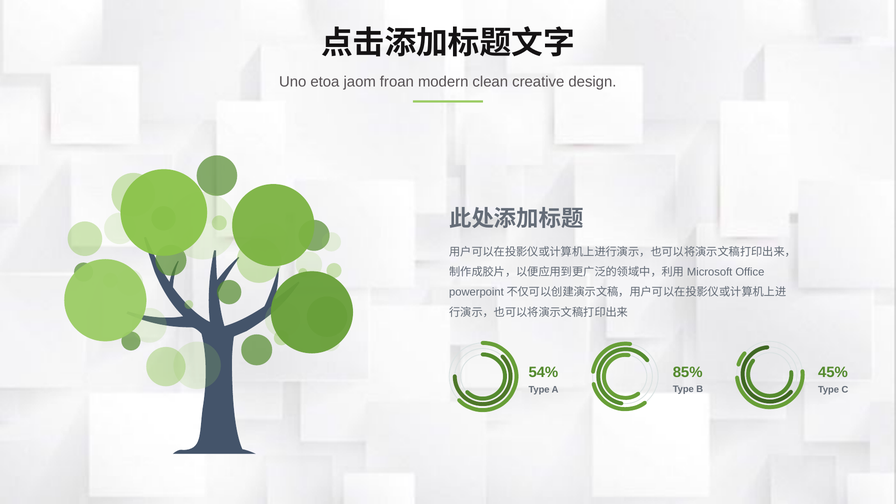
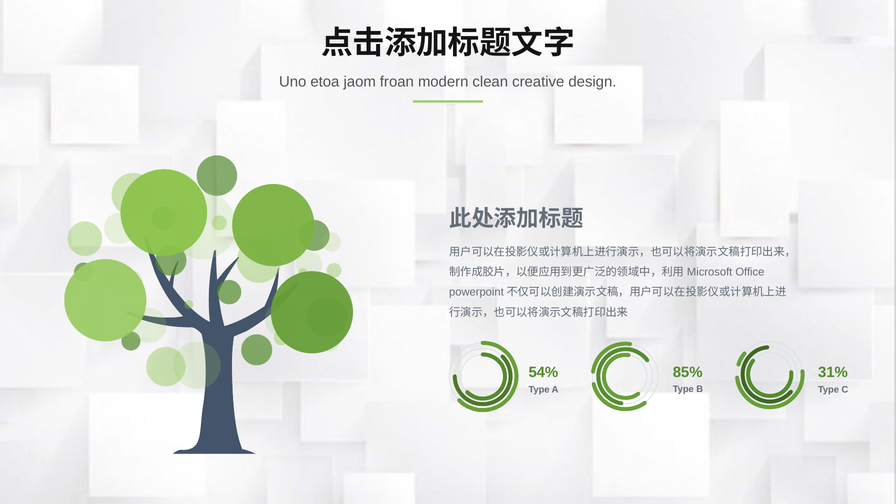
45%: 45% -> 31% (833, 373)
